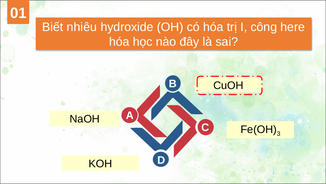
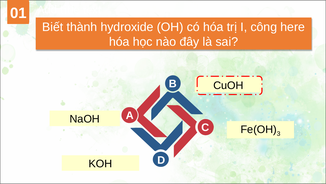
nhiêu: nhiêu -> thành (82, 27)
